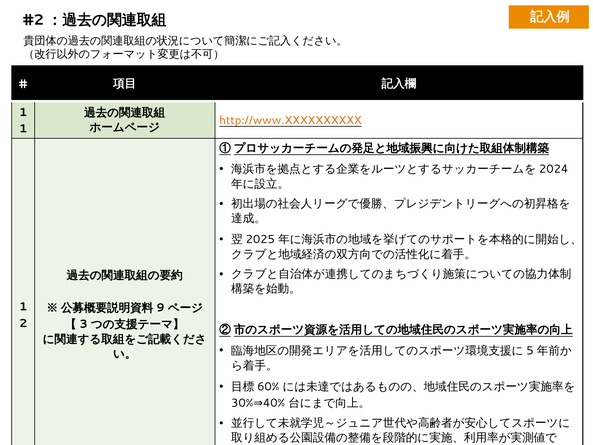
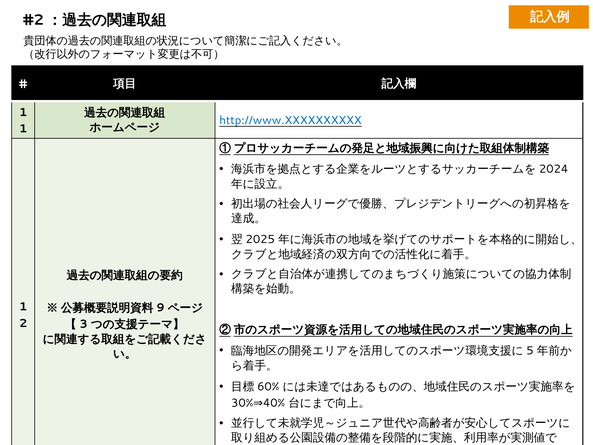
http://www.XXXXXXXXXX colour: orange -> blue (290, 120)
